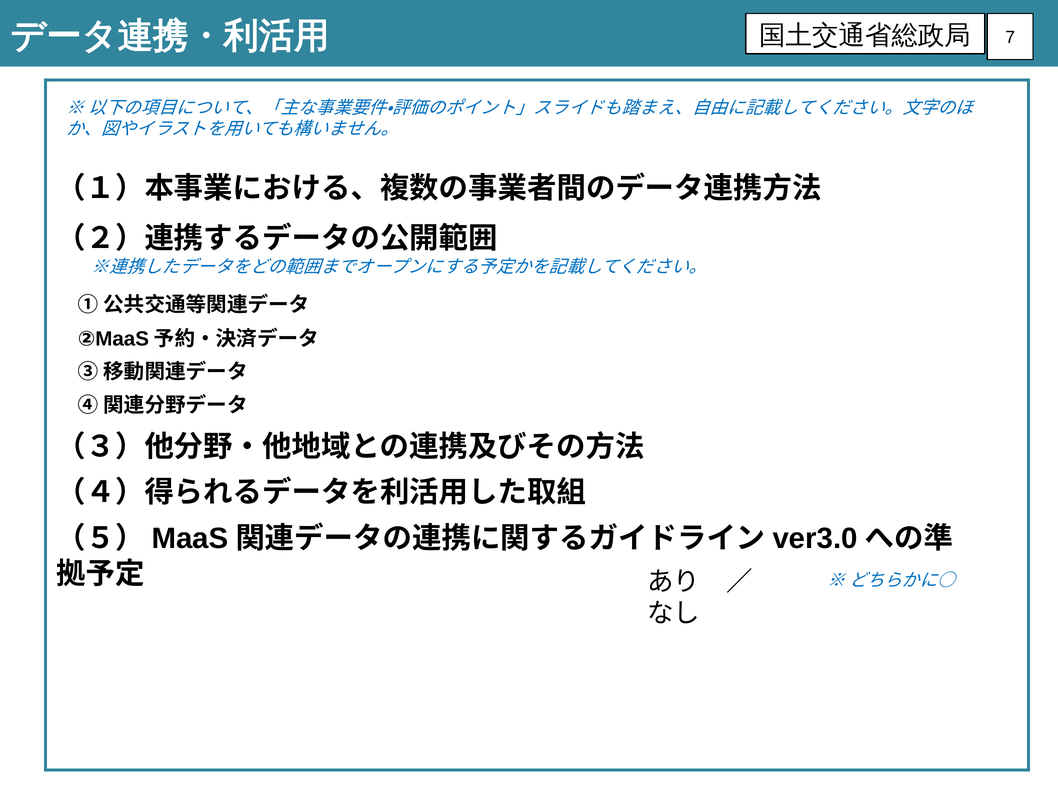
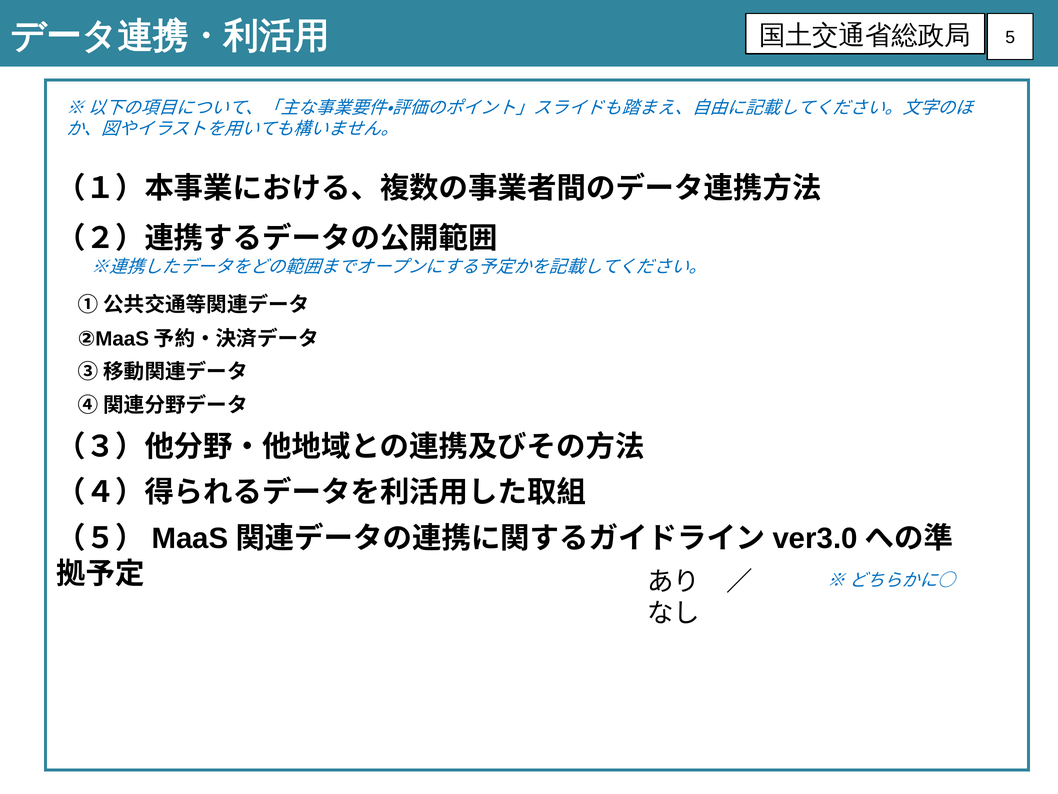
7: 7 -> 5 (1010, 38)
